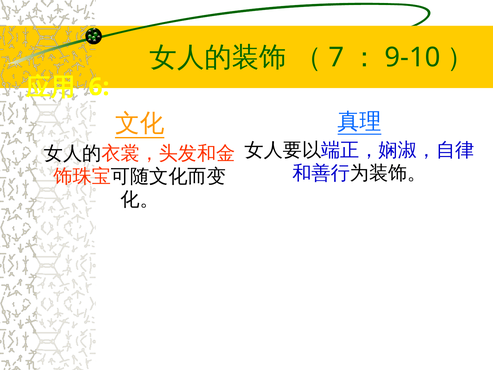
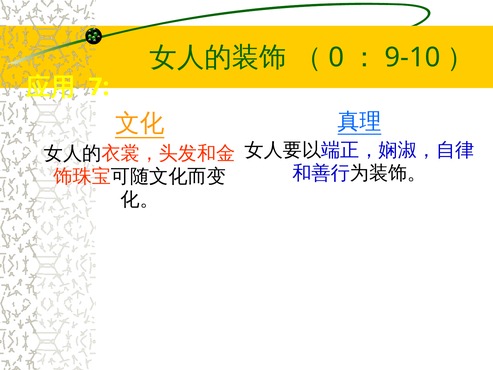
7: 7 -> 0 (336, 57)
6: 6 -> 7 (99, 87)
